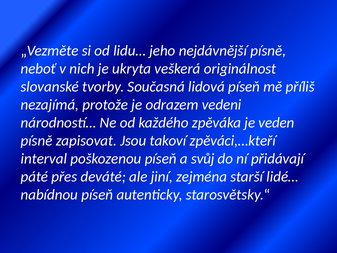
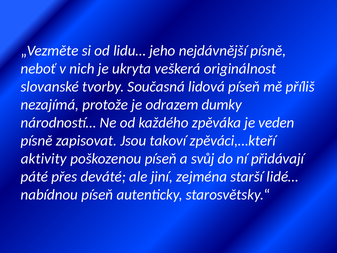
vedeni: vedeni -> dumky (222, 105)
interval: interval -> aktivity (44, 158)
